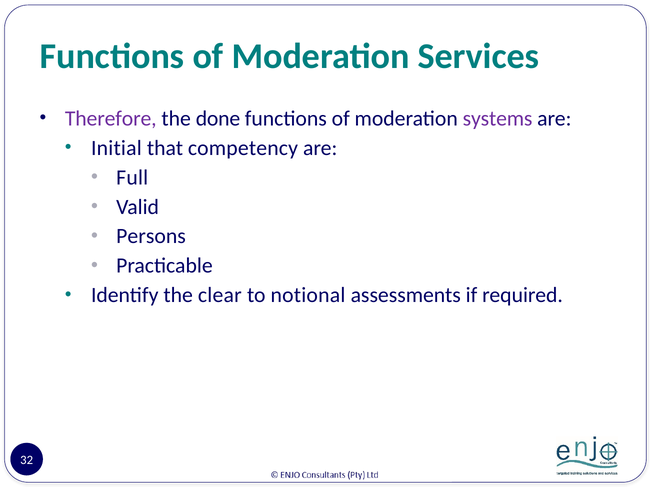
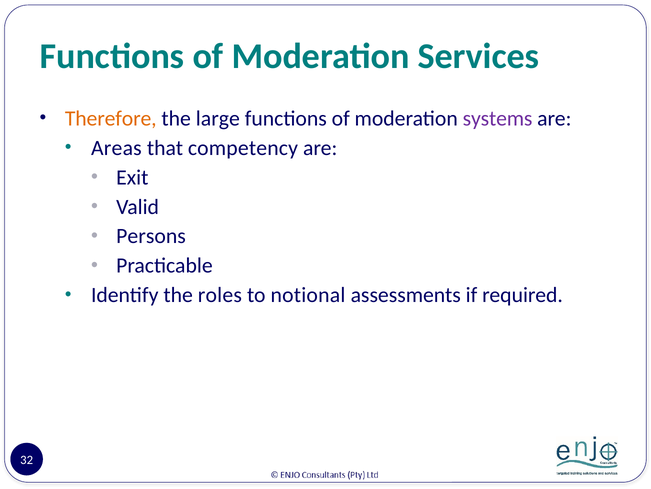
Therefore colour: purple -> orange (111, 118)
done: done -> large (218, 118)
Initial: Initial -> Areas (116, 148)
Full: Full -> Exit (132, 177)
clear: clear -> roles (220, 295)
